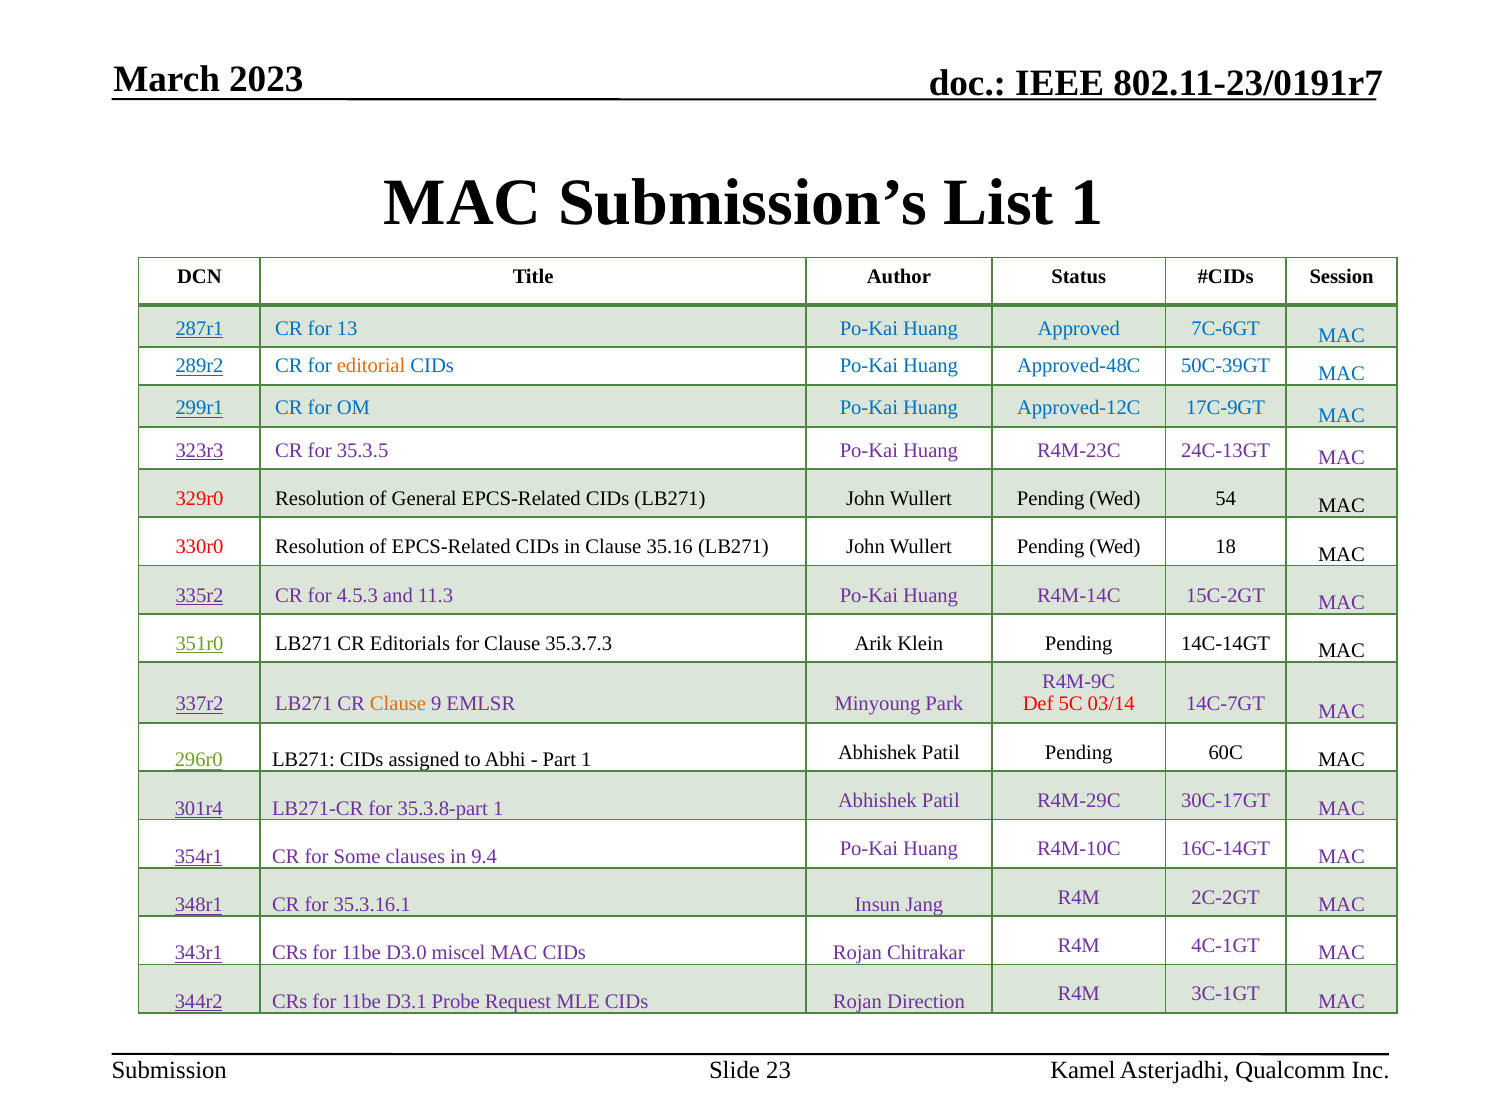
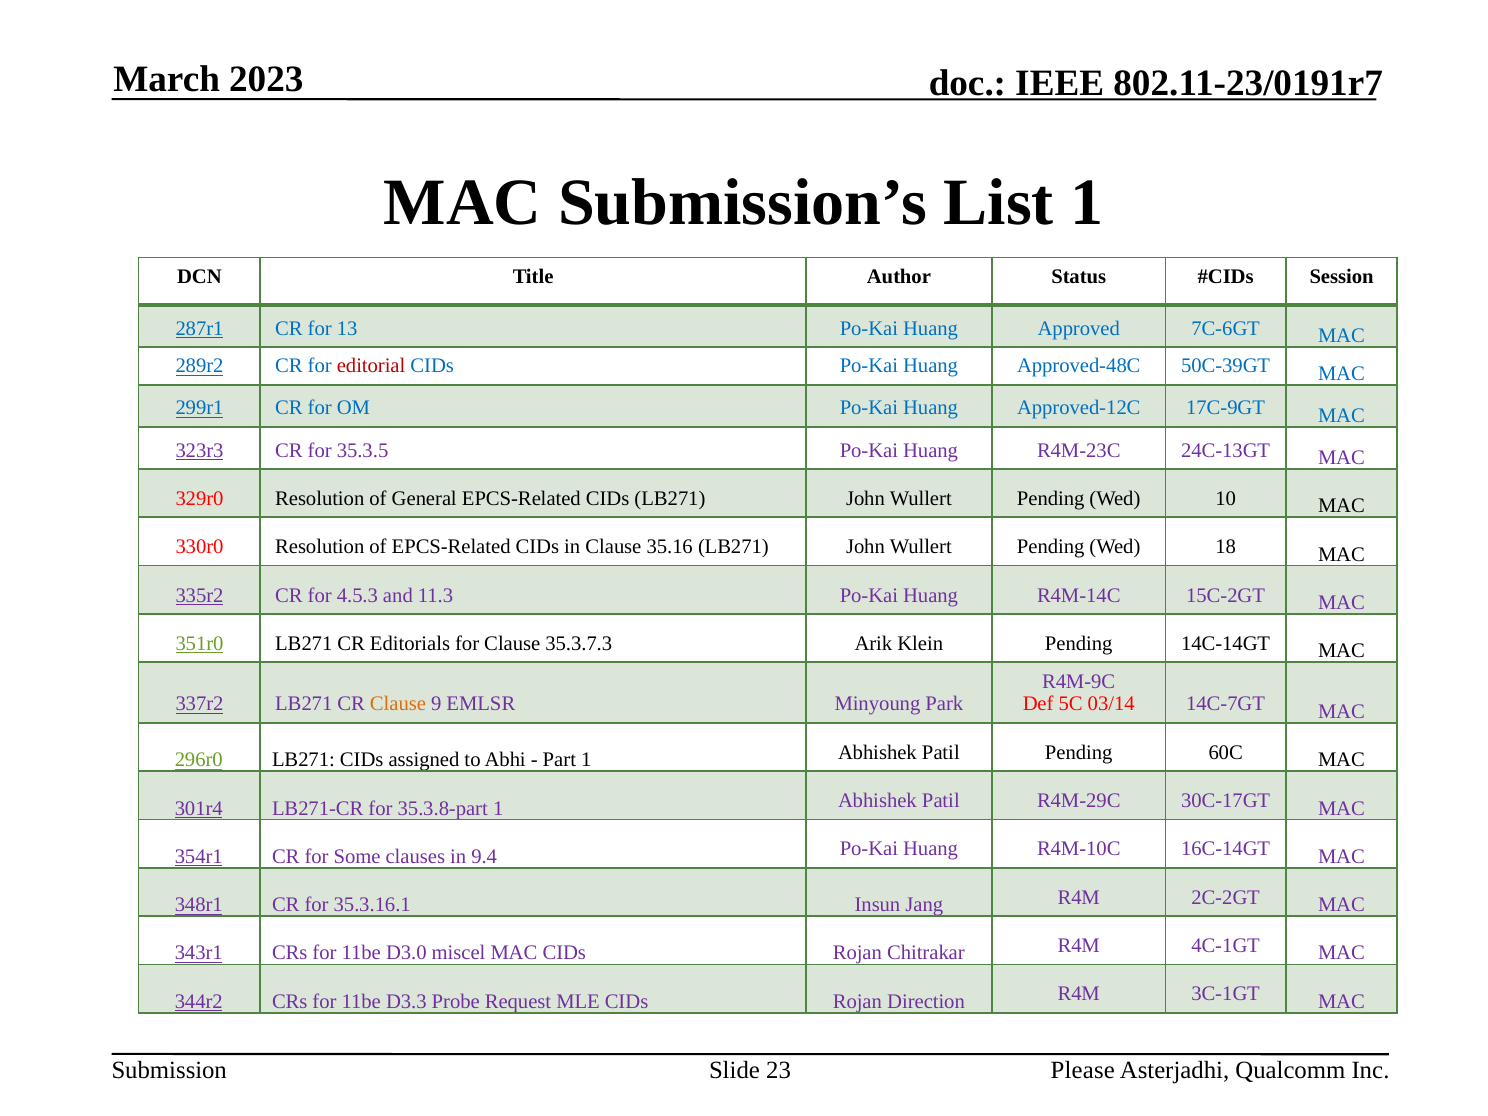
editorial colour: orange -> red (371, 366)
54: 54 -> 10 (1226, 499)
D3.1: D3.1 -> D3.3 (406, 1002)
Kamel: Kamel -> Please (1083, 1070)
